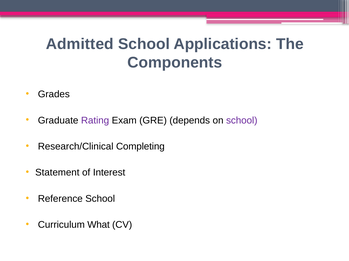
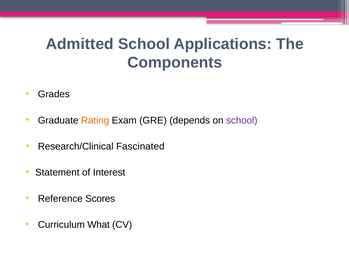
Rating colour: purple -> orange (95, 121)
Completing: Completing -> Fascinated (140, 147)
Reference School: School -> Scores (100, 199)
